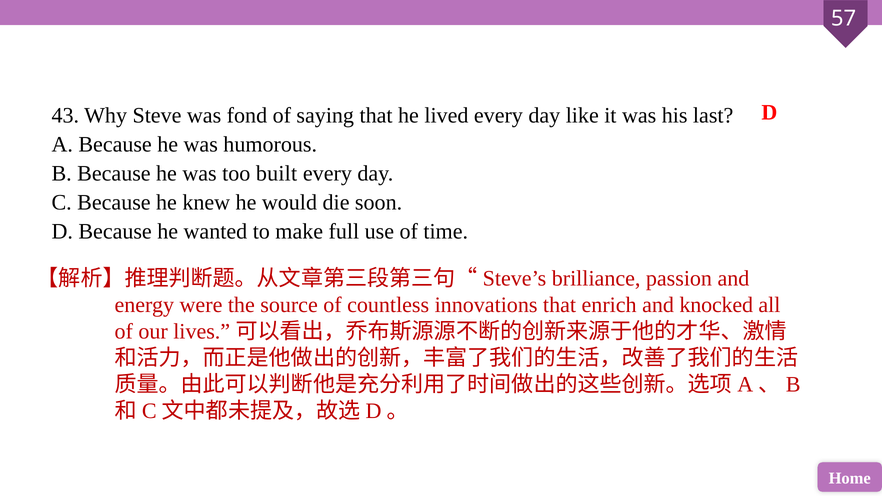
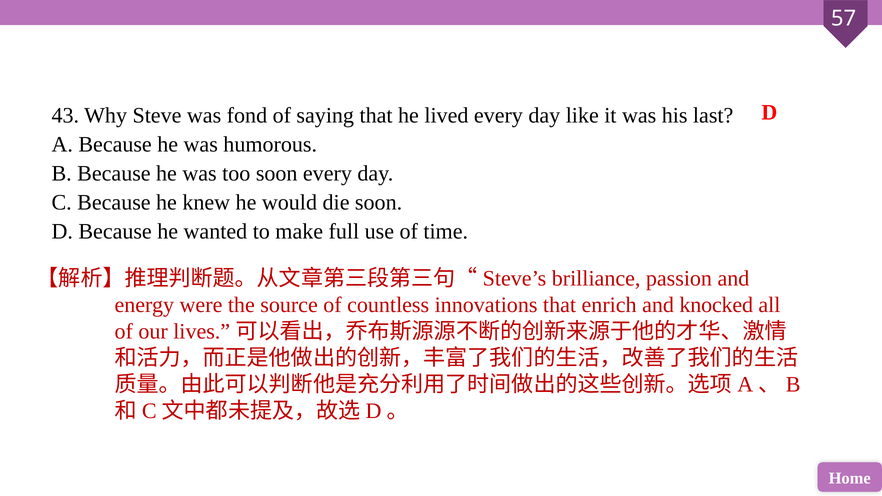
too built: built -> soon (277, 173)
